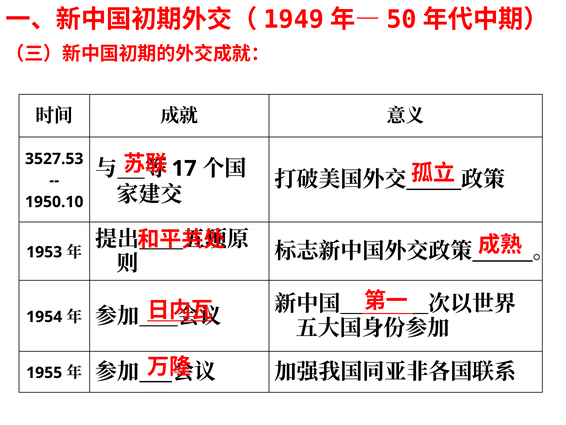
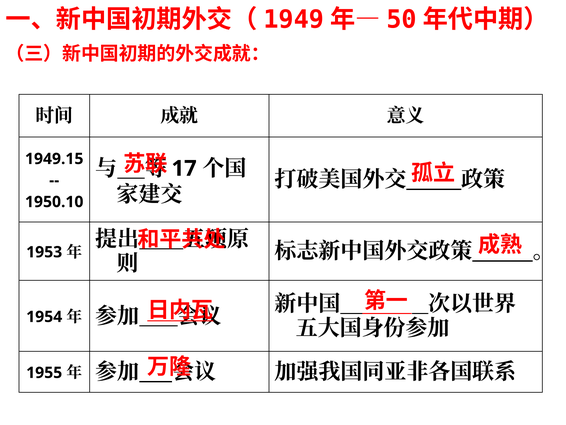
3527.53: 3527.53 -> 1949.15 (54, 159)
